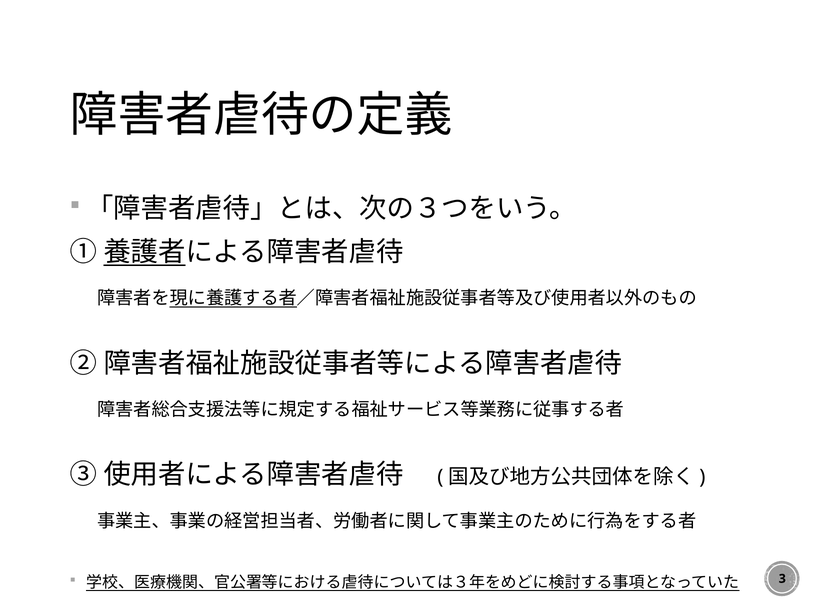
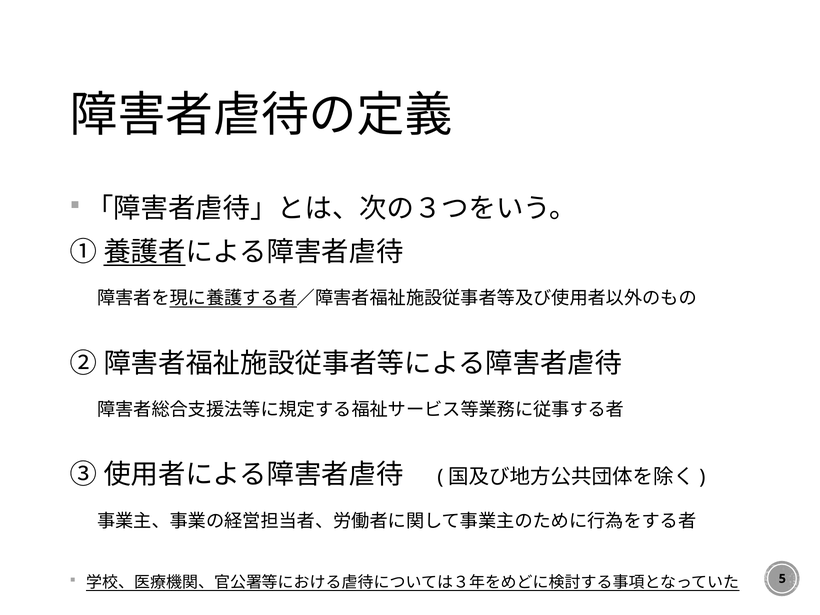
3: 3 -> 5 (782, 579)
